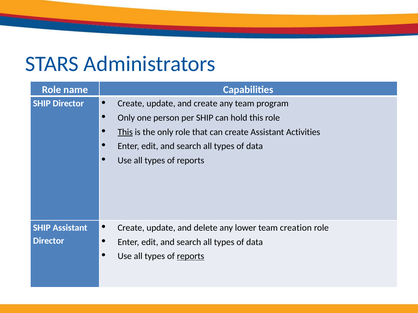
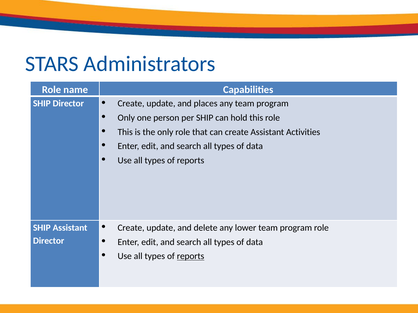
and create: create -> places (206, 104)
This underline: present -> none (125, 132)
lower team creation: creation -> program (296, 228)
